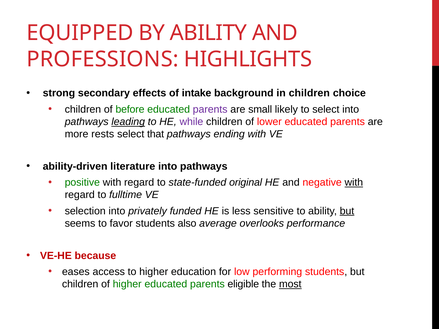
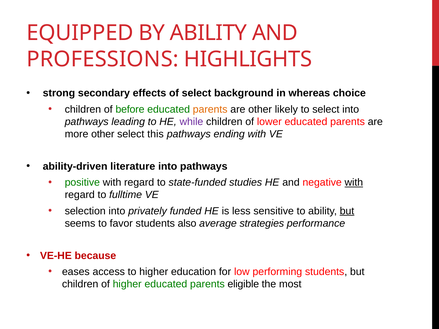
of intake: intake -> select (197, 93)
in children: children -> whereas (309, 93)
parents colour: purple -> orange (210, 109)
are small: small -> other (260, 109)
leading underline: present -> none (128, 122)
more rests: rests -> other (103, 134)
that: that -> this (156, 134)
original: original -> studies (246, 183)
overlooks: overlooks -> strategies (262, 224)
most underline: present -> none (290, 284)
